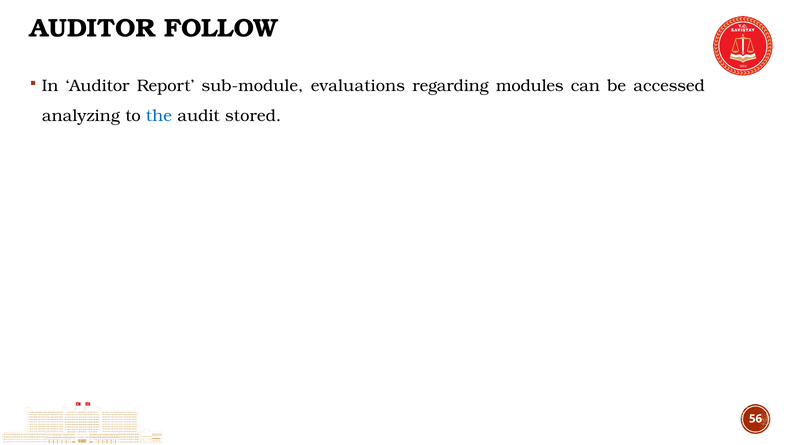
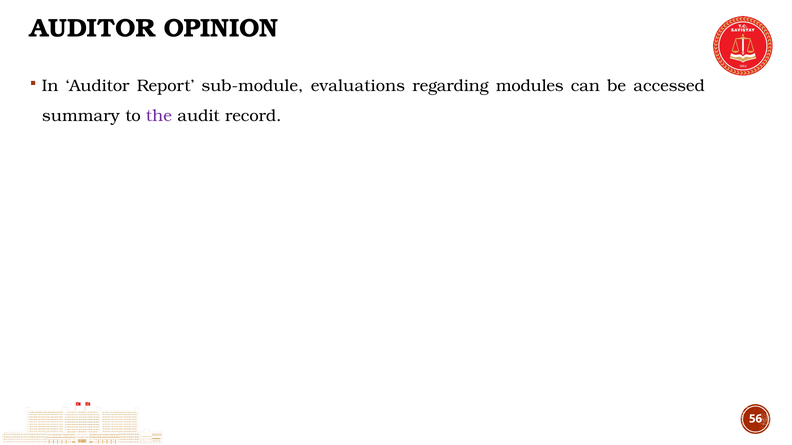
FOLLOW: FOLLOW -> OPINION (221, 28)
analyzing: analyzing -> summary (81, 116)
the colour: blue -> purple (159, 116)
stored: stored -> record (253, 116)
